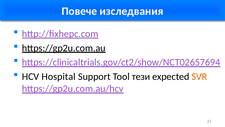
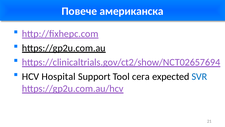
изследвания: изследвания -> американска (132, 11)
тези: тези -> сега (141, 76)
SVR colour: orange -> blue (199, 76)
